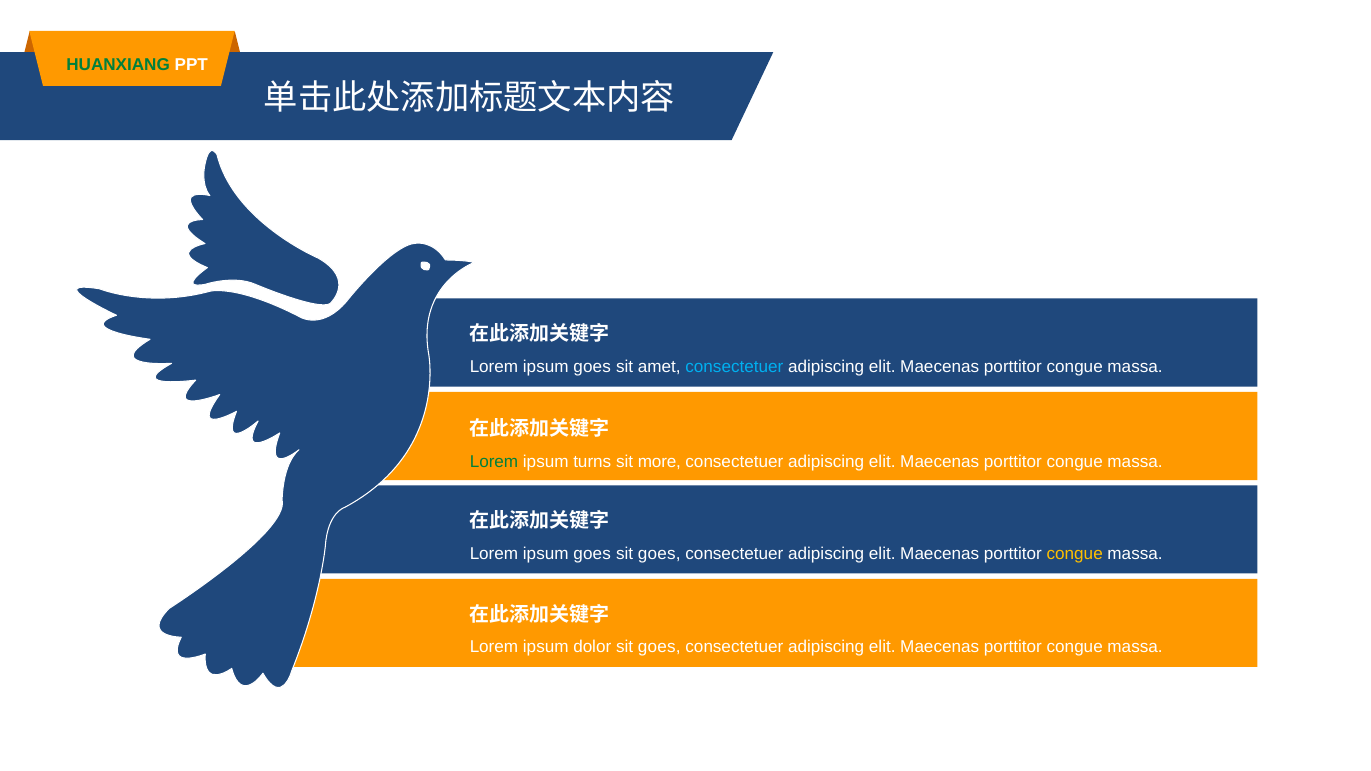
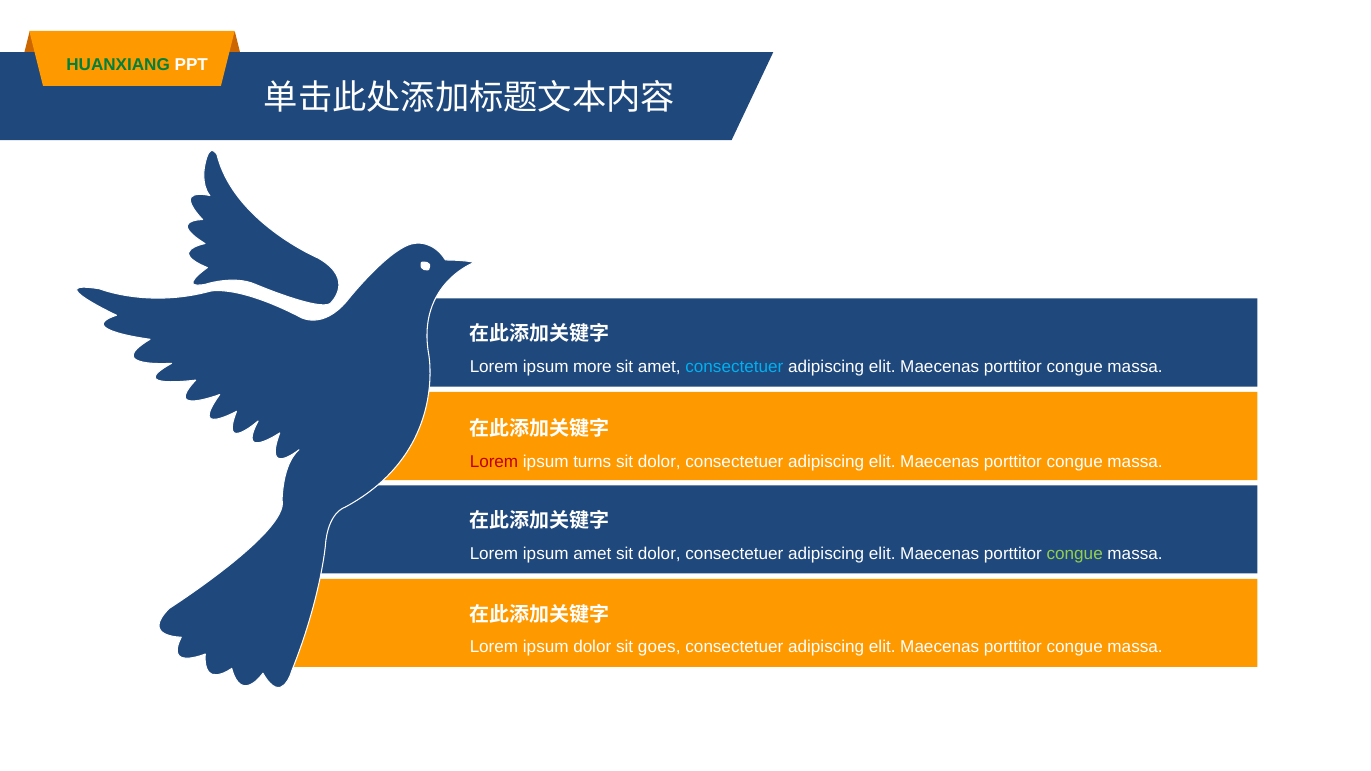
goes: goes -> more (592, 367)
Lorem colour: green -> red (494, 462)
more: more -> dolor (659, 462)
goes: goes -> amet (592, 553)
goes: goes -> dolor (659, 553)
congue colour: yellow -> light green (1075, 553)
